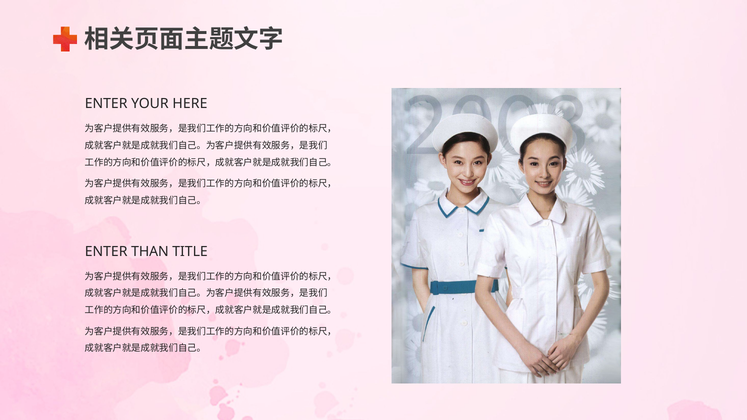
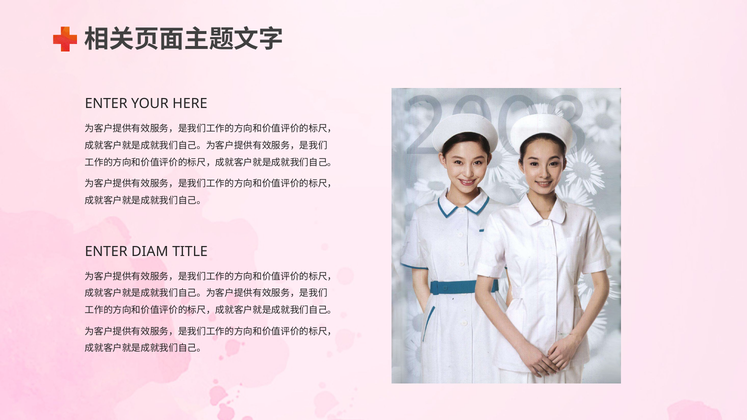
THAN: THAN -> DIAM (150, 252)
